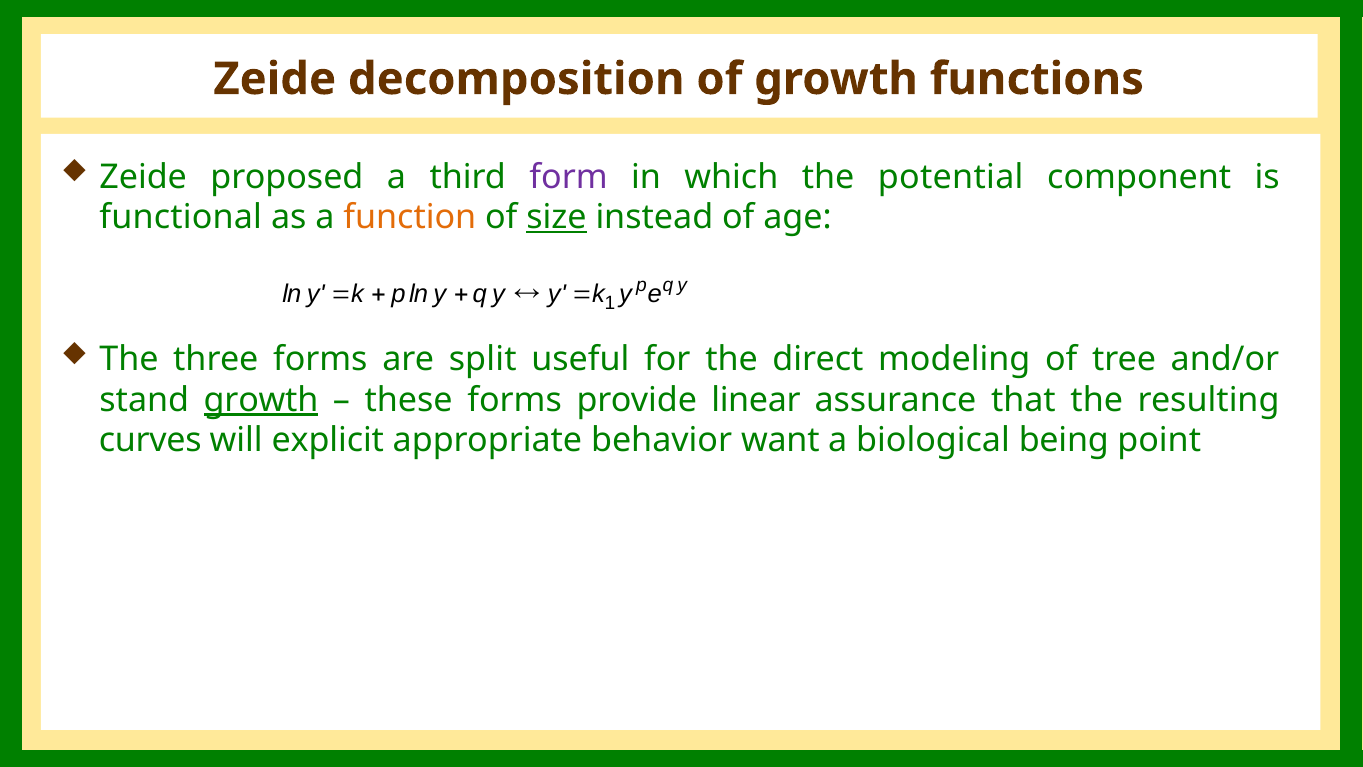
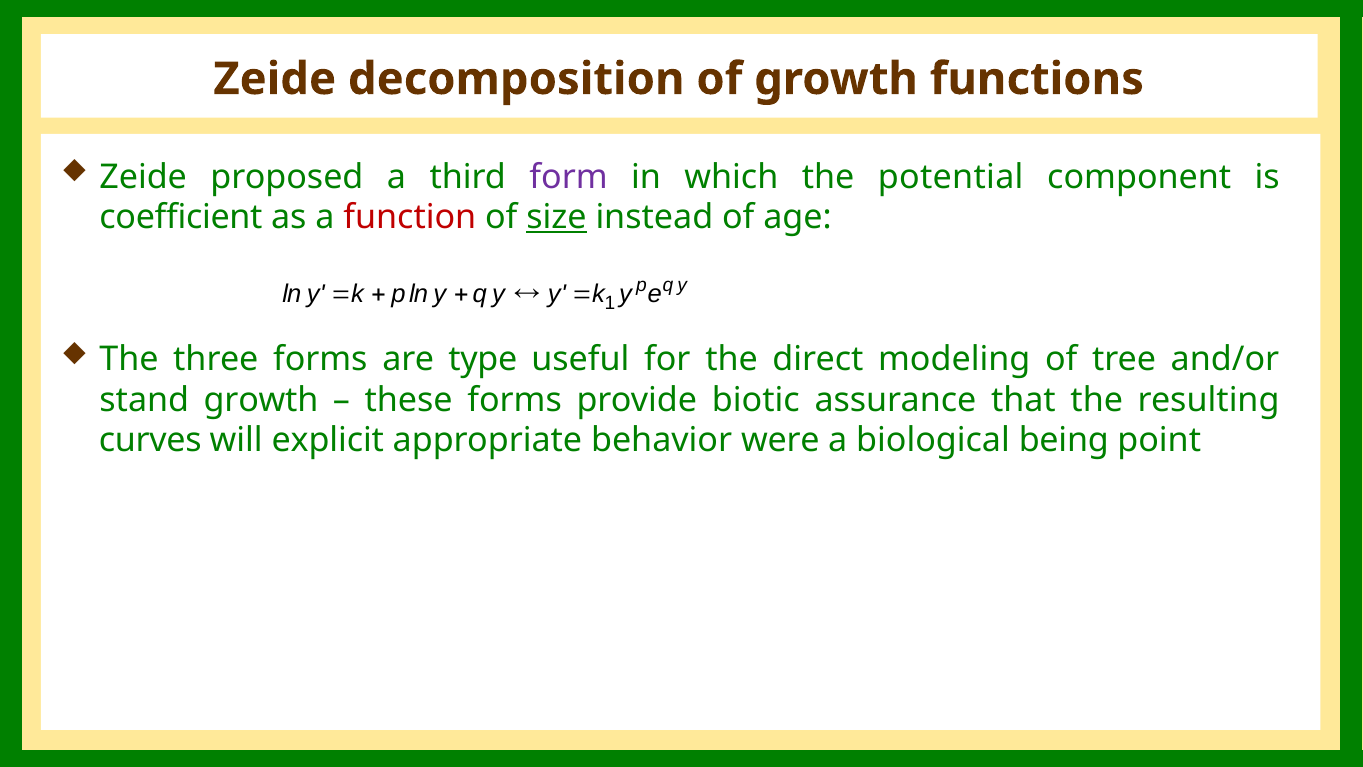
functional: functional -> coefficient (181, 218)
function colour: orange -> red (410, 218)
split: split -> type (483, 359)
growth underline: present -> none (261, 400)
linear: linear -> biotic (756, 400)
want: want -> were (780, 441)
